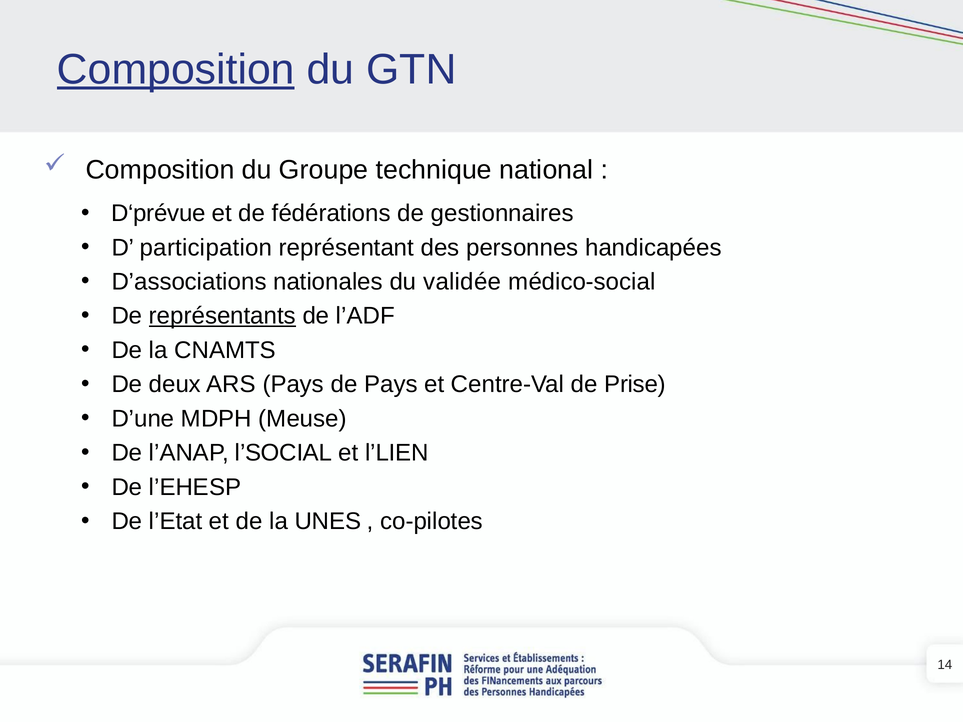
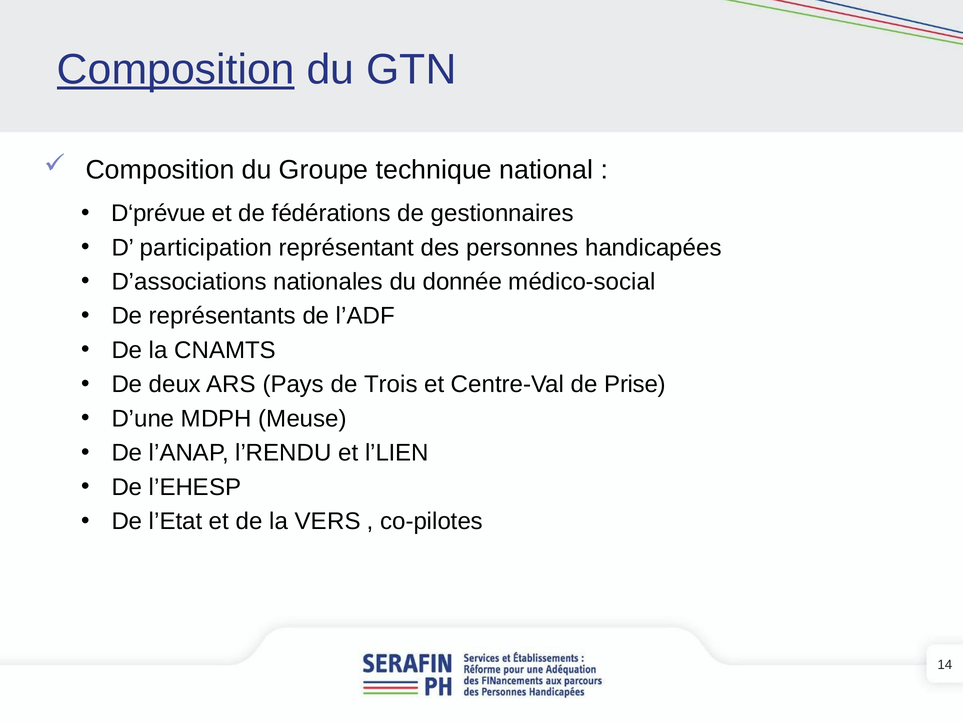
validée: validée -> donnée (462, 282)
représentants underline: present -> none (222, 316)
de Pays: Pays -> Trois (391, 385)
l’SOCIAL: l’SOCIAL -> l’RENDU (283, 453)
UNES: UNES -> VERS (328, 522)
